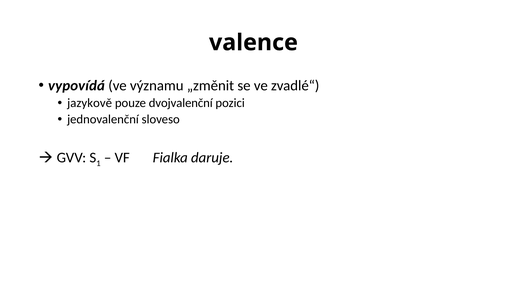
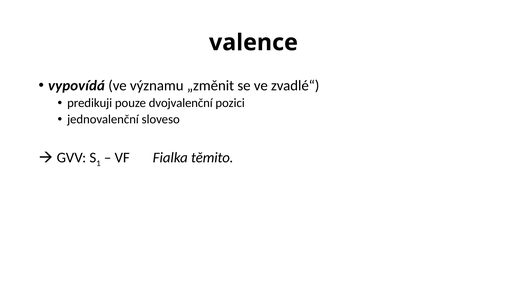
jazykově: jazykově -> predikuji (90, 103)
daruje: daruje -> těmito (212, 158)
